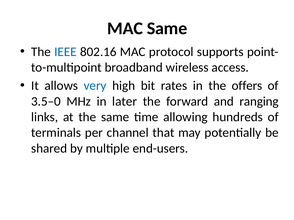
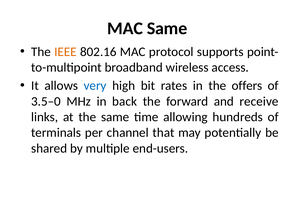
IEEE colour: blue -> orange (65, 52)
later: later -> back (125, 102)
ranging: ranging -> receive (259, 102)
